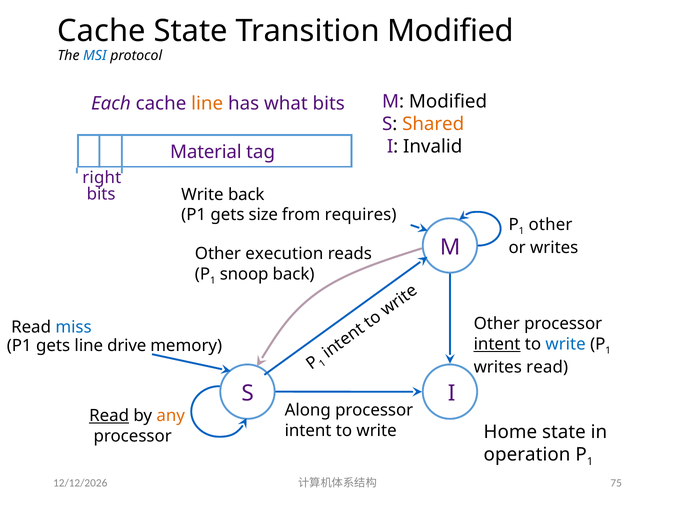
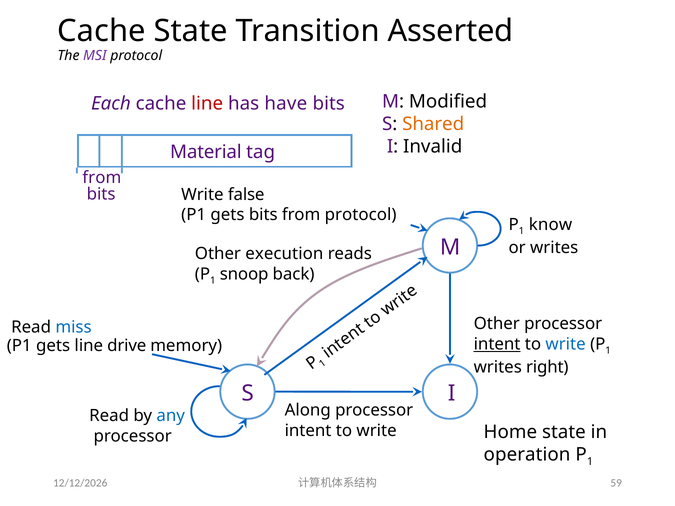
Transition Modified: Modified -> Asserted (451, 31)
MSI colour: blue -> purple (95, 55)
line colour: orange -> red (207, 104)
what: what -> have (286, 104)
right: right -> from (102, 178)
Write back: back -> false (246, 195)
gets size: size -> bits (263, 215)
from requires: requires -> protocol (361, 215)
other: other -> know (550, 225)
writes read: read -> right (547, 367)
Read underline: present -> none (109, 416)
any colour: orange -> blue (171, 416)
75: 75 -> 59 (616, 483)
